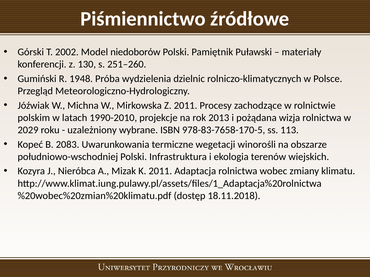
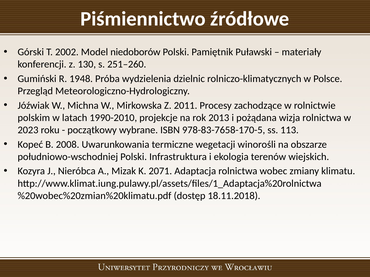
2029: 2029 -> 2023 (28, 130)
uzależniony: uzależniony -> początkowy (92, 130)
2083: 2083 -> 2008 (68, 145)
K 2011: 2011 -> 2071 (160, 171)
